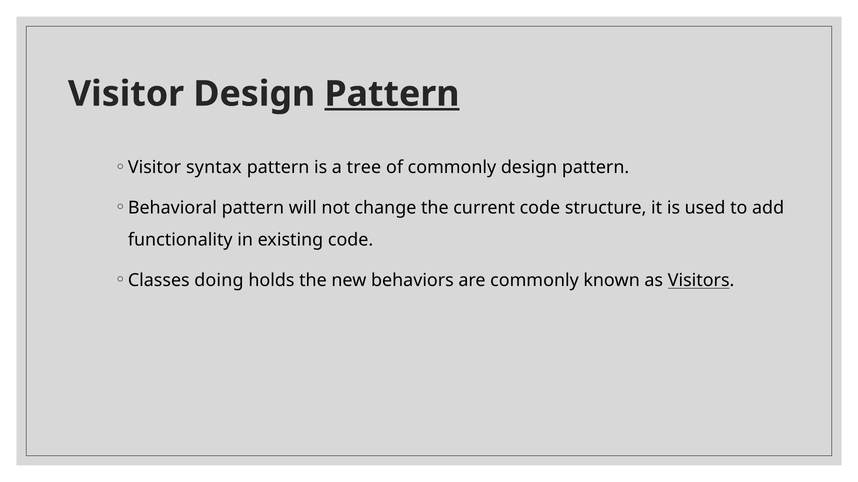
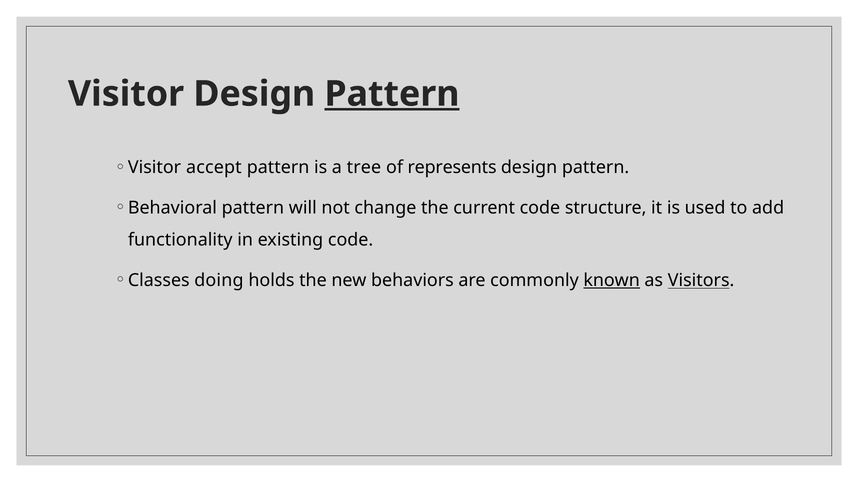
syntax: syntax -> accept (214, 168)
of commonly: commonly -> represents (452, 168)
known underline: none -> present (612, 281)
